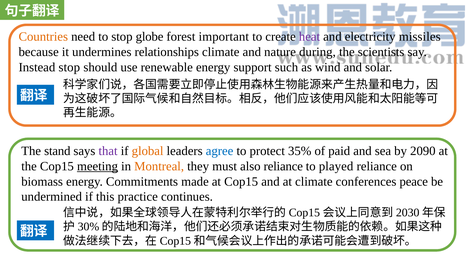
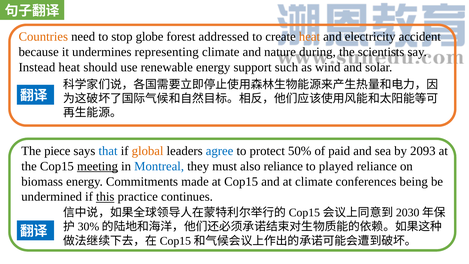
important: important -> addressed (224, 37)
heat colour: purple -> orange (309, 37)
missiles: missiles -> accident (420, 37)
relationships: relationships -> representing (167, 52)
Instead stop: stop -> heat (69, 67)
stand: stand -> piece (57, 151)
that colour: purple -> blue (108, 151)
35%: 35% -> 50% (300, 151)
2090: 2090 -> 2093 (423, 151)
Montreal colour: orange -> blue (159, 166)
peace: peace -> being (414, 181)
this underline: none -> present (105, 197)
